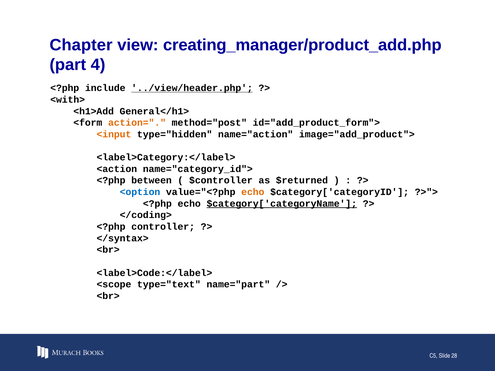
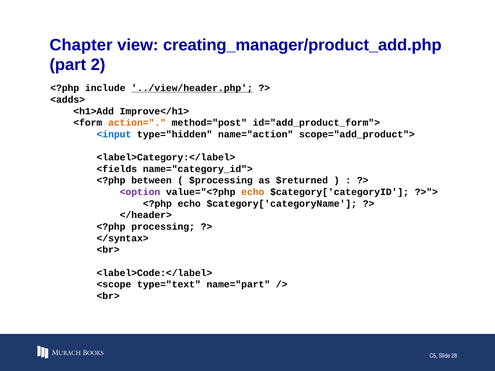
4: 4 -> 2 (98, 65)
<with>: <with> -> <adds> (68, 100)
General</h1>: General</h1> -> Improve</h1> (154, 111)
<input colour: orange -> blue (114, 134)
image="add_product">: image="add_product"> -> scope="add_product"> (357, 134)
<action: <action -> <fields (117, 169)
$controller: $controller -> $processing (221, 181)
<option colour: blue -> purple (140, 192)
$category['categoryName underline: present -> none (282, 204)
</coding>: </coding> -> </header> (146, 215)
controller: controller -> processing (163, 227)
